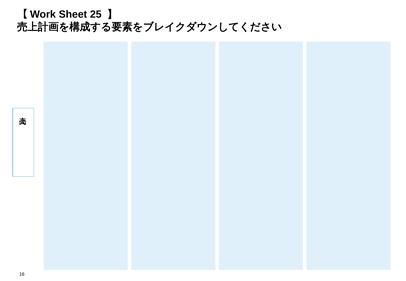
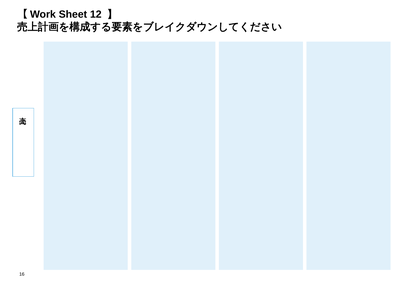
25: 25 -> 12 (96, 14)
